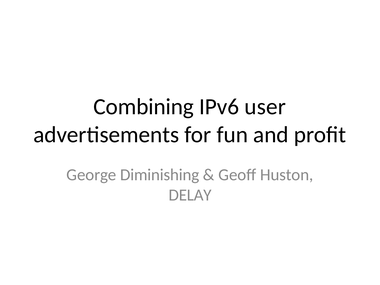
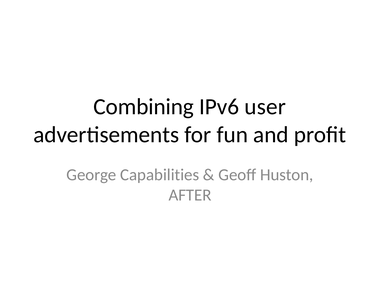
Diminishing: Diminishing -> Capabilities (160, 175)
DELAY: DELAY -> AFTER (190, 195)
